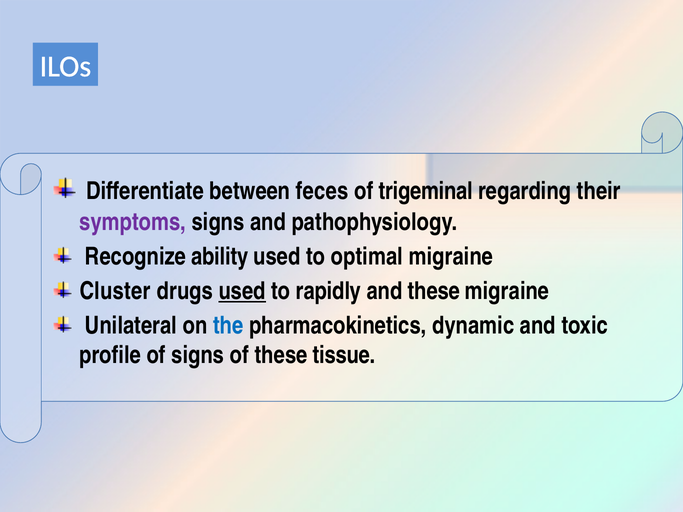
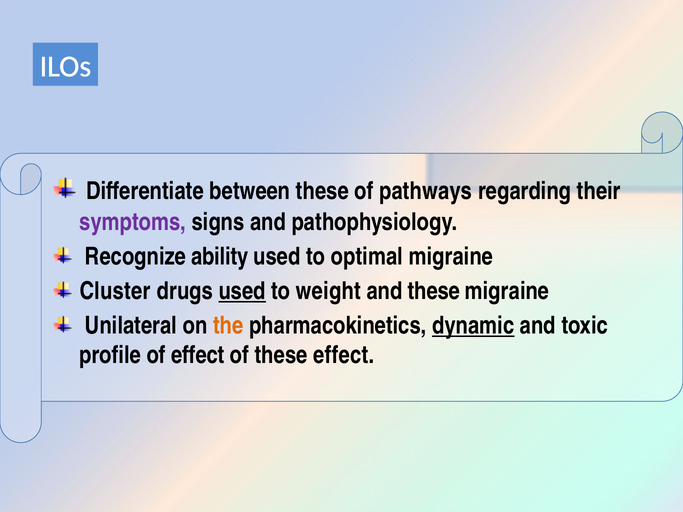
between feces: feces -> these (322, 191)
trigeminal: trigeminal -> pathways (426, 191)
rapidly: rapidly -> weight (328, 291)
the colour: blue -> orange (228, 326)
dynamic underline: none -> present (473, 326)
of signs: signs -> effect (198, 355)
these tissue: tissue -> effect (344, 355)
